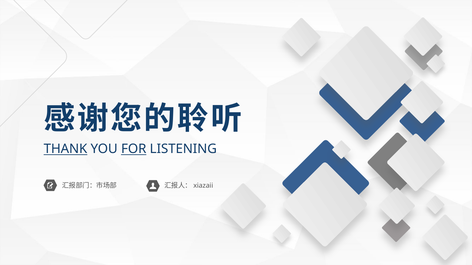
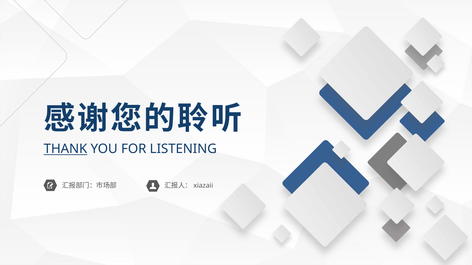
FOR underline: present -> none (134, 149)
